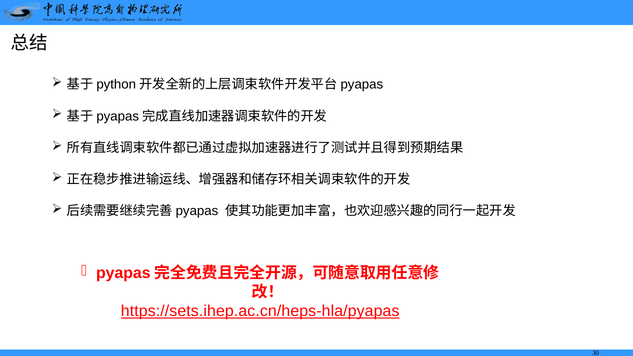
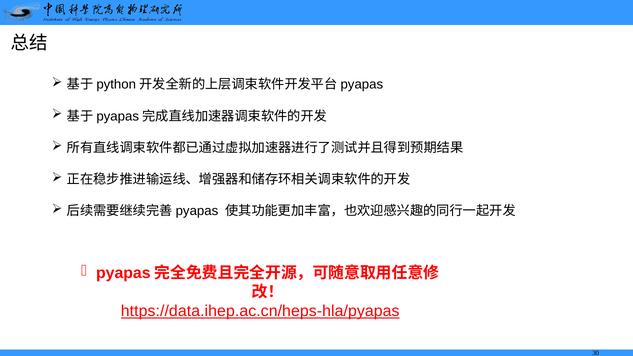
https://sets.ihep.ac.cn/heps-hla/pyapas: https://sets.ihep.ac.cn/heps-hla/pyapas -> https://data.ihep.ac.cn/heps-hla/pyapas (260, 311)
